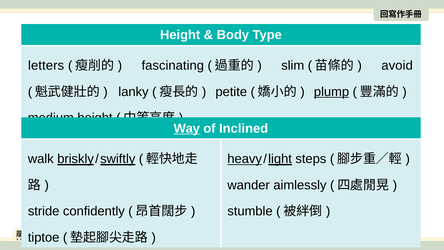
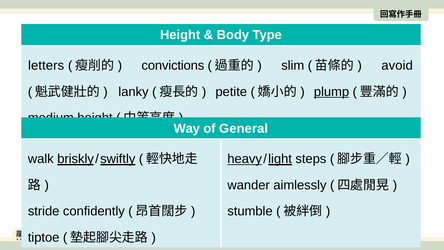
fascinating: fascinating -> convictions (173, 66)
Way underline: present -> none (187, 128)
Inclined: Inclined -> General (244, 128)
